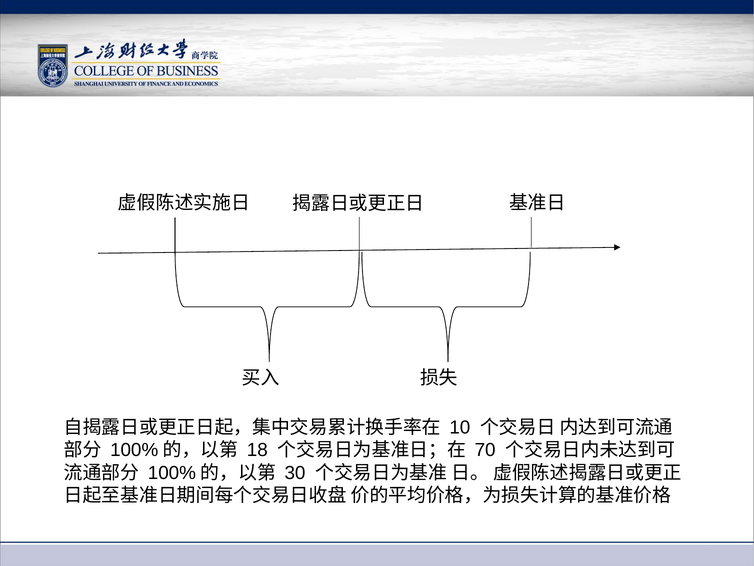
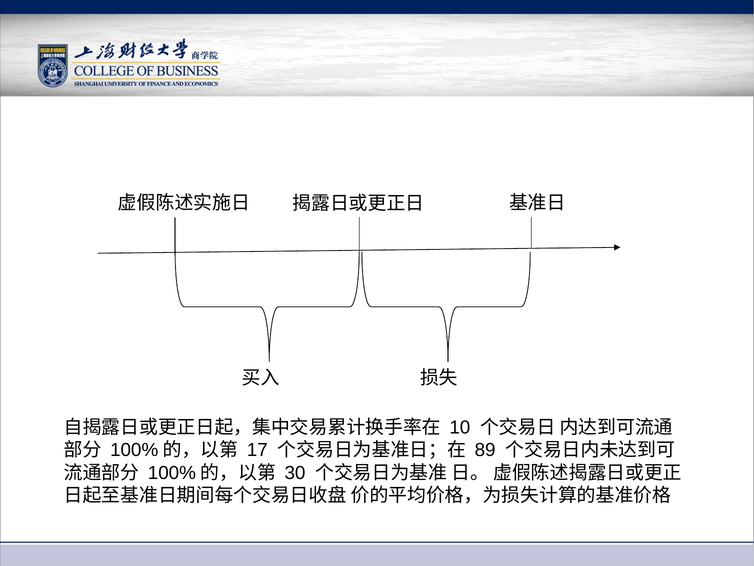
18: 18 -> 17 (257, 450)
70: 70 -> 89 (485, 450)
